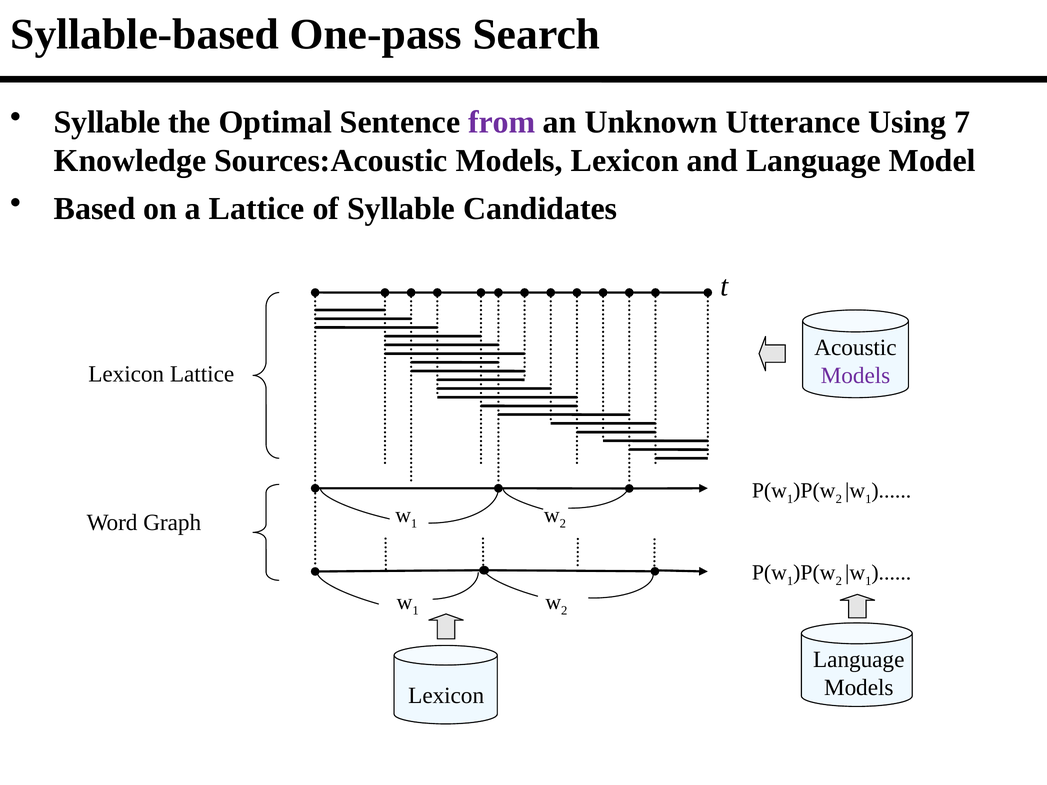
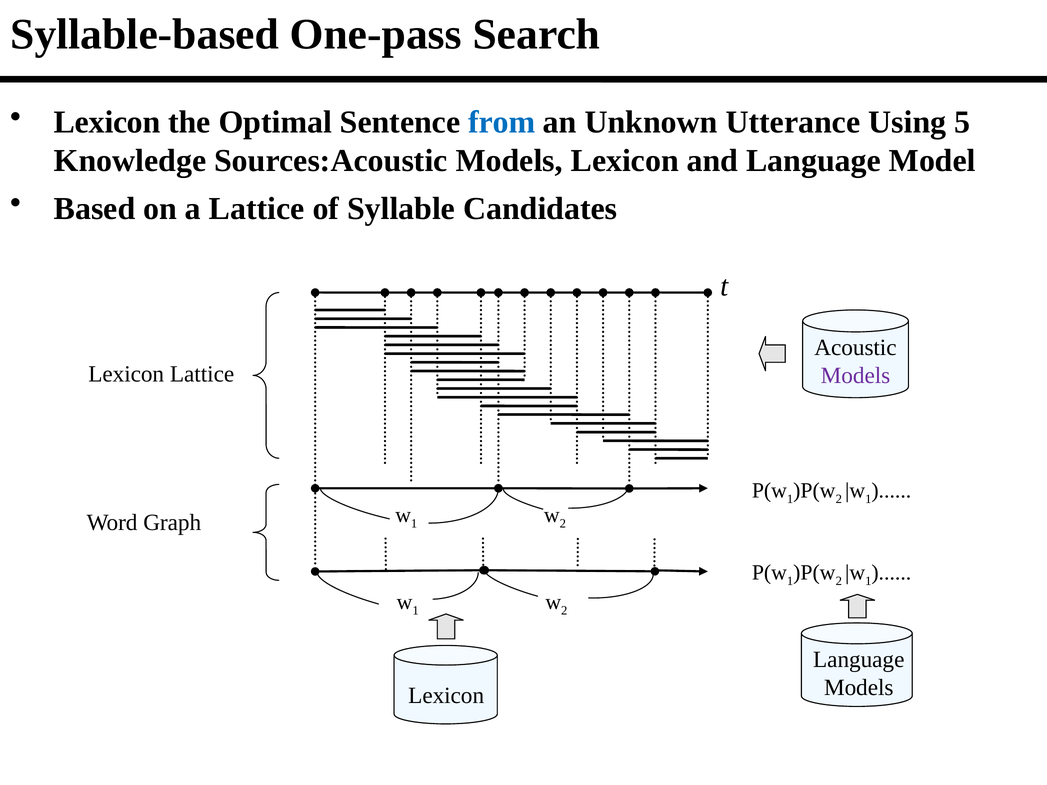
Syllable: Syllable -> Lexicon (107, 122)
from colour: purple -> blue (502, 122)
7: 7 -> 5 (962, 122)
